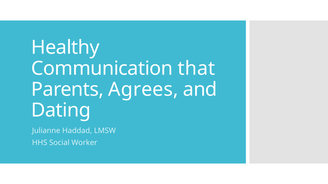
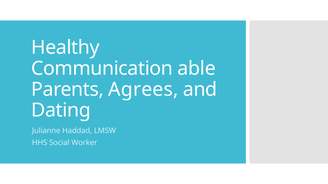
that: that -> able (197, 69)
